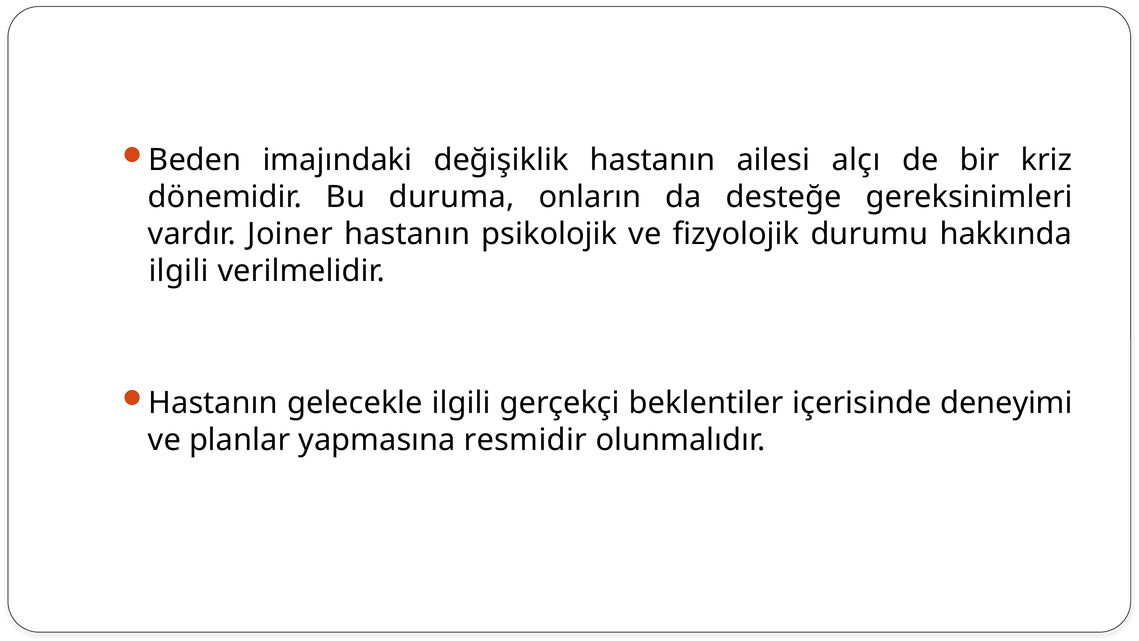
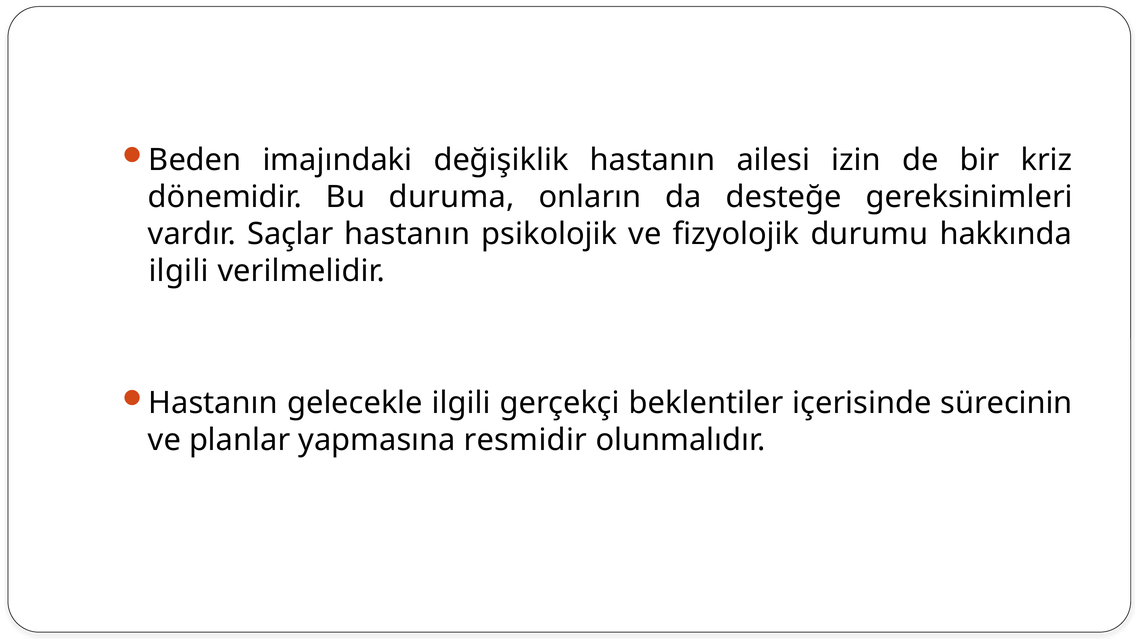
alçı: alçı -> izin (856, 160)
Joiner: Joiner -> Saçlar (290, 234)
deneyimi: deneyimi -> sürecinin (1006, 403)
